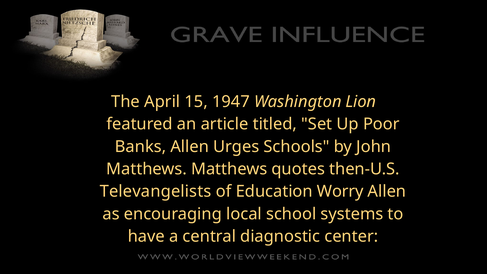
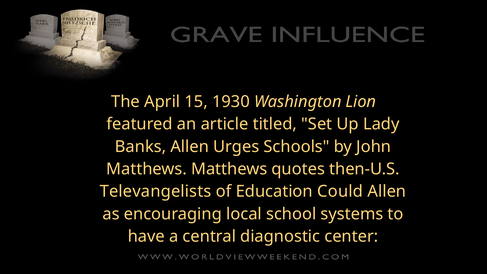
1947: 1947 -> 1930 (231, 102)
Poor: Poor -> Lady (381, 124)
Worry: Worry -> Could (340, 192)
